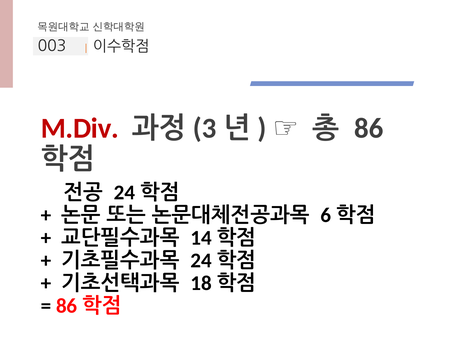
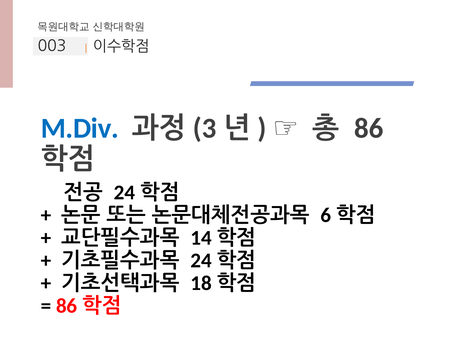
M.Div colour: red -> blue (80, 128)
